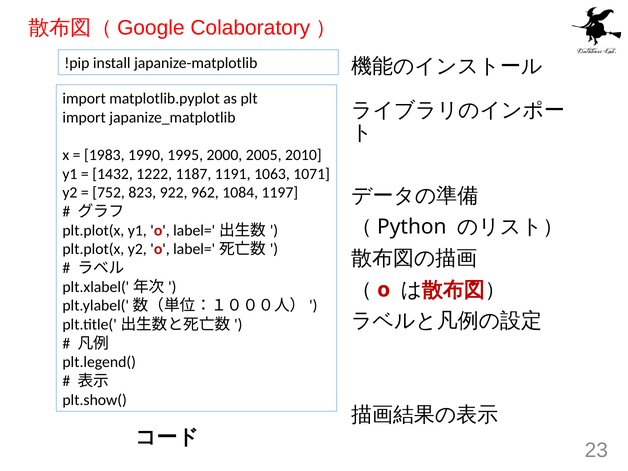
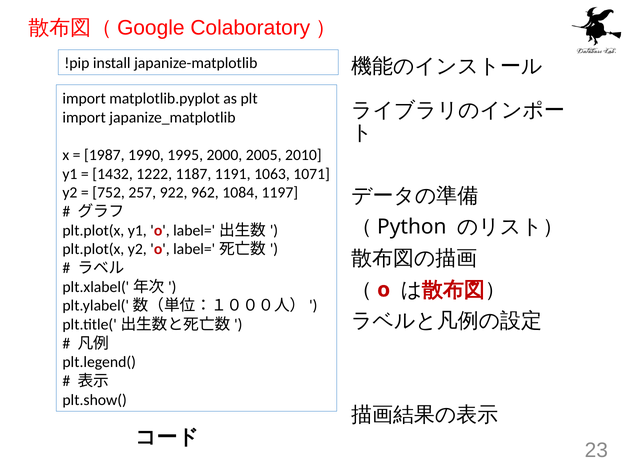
1983: 1983 -> 1987 (104, 155)
823: 823 -> 257 (142, 193)
